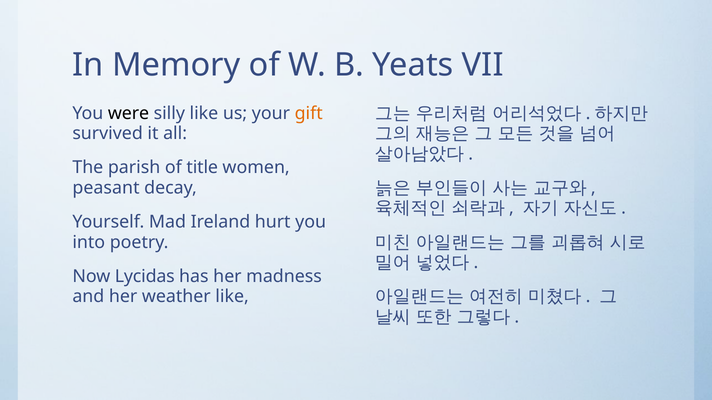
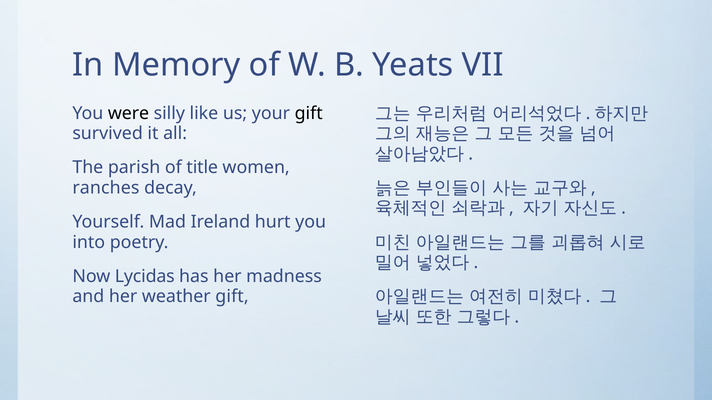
gift colour: orange -> black (309, 113)
peasant: peasant -> ranches (106, 188)
weather like: like -> gift (232, 297)
